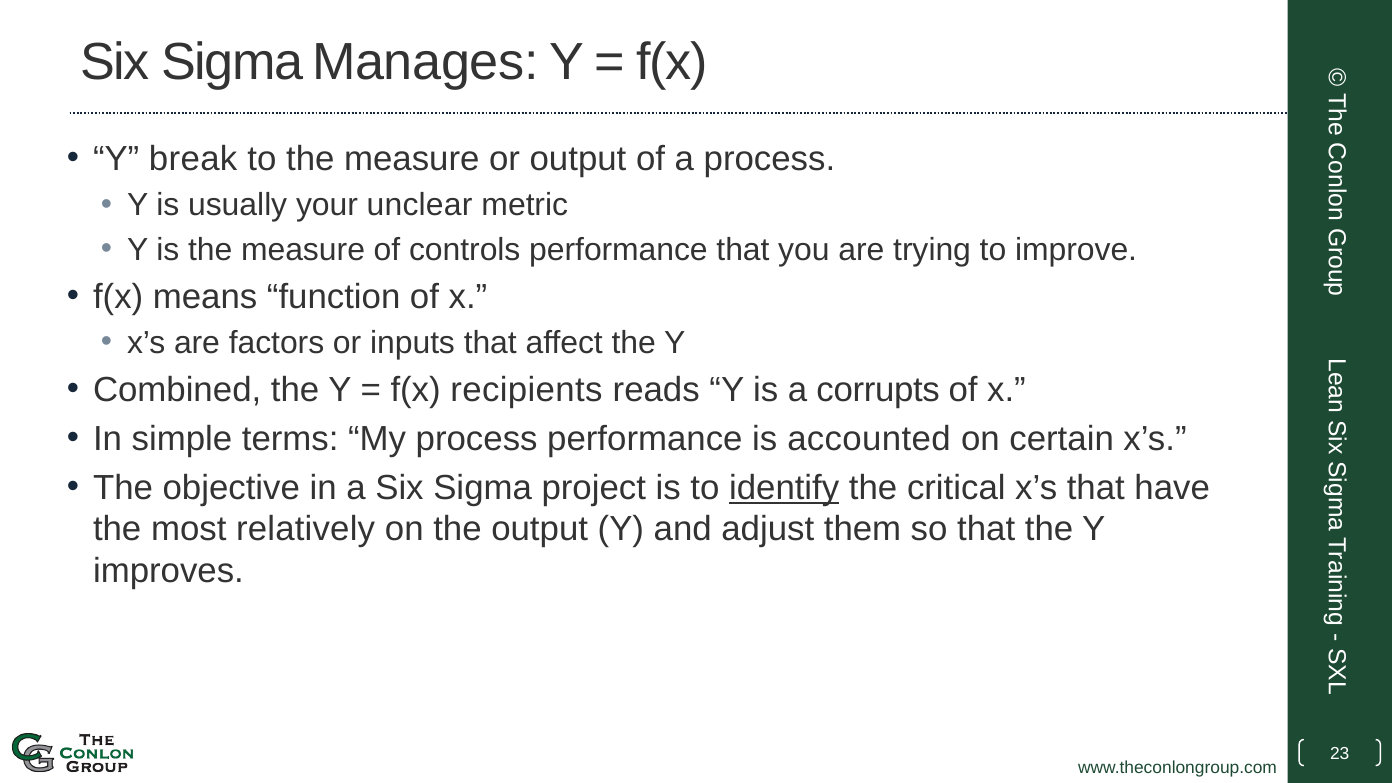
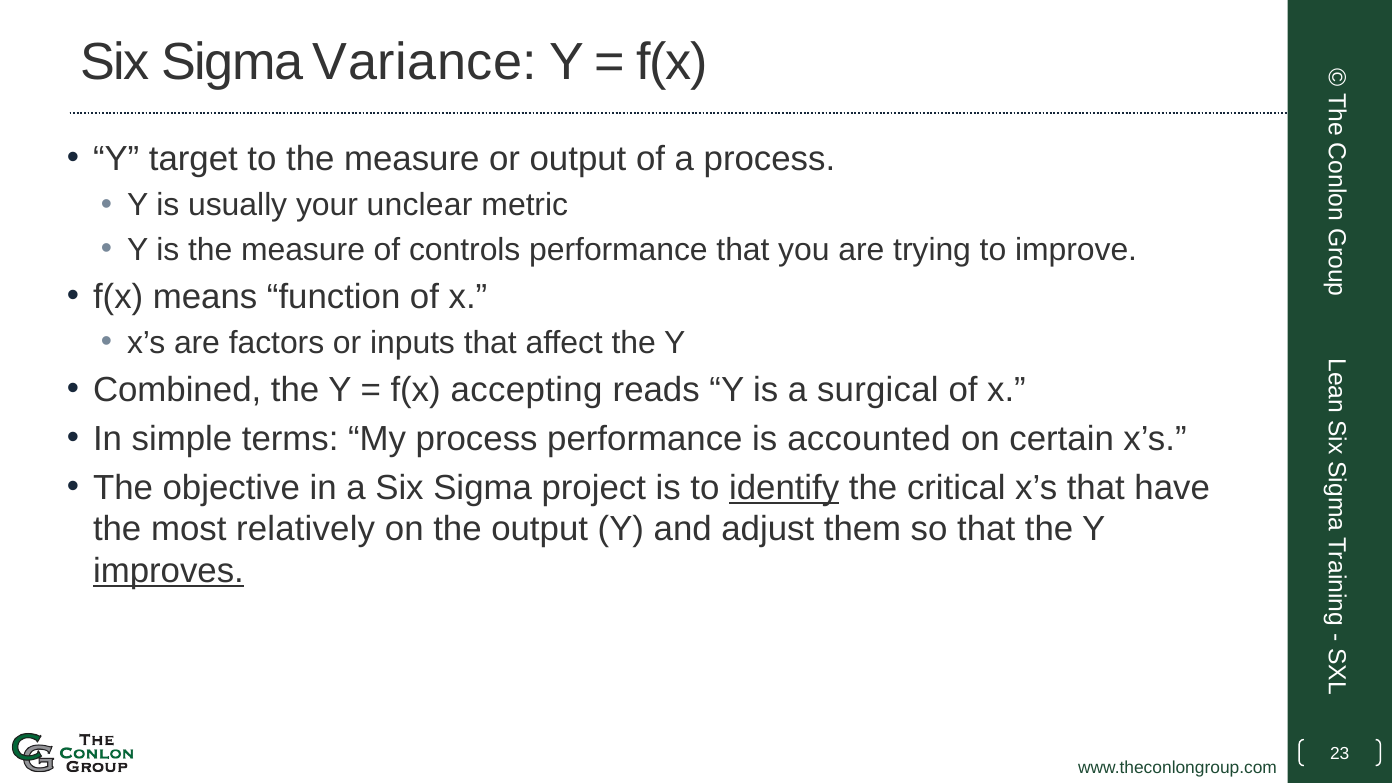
Manages: Manages -> Variance (425, 62)
break: break -> target (193, 159)
recipients: recipients -> accepting (527, 390)
corrupts: corrupts -> surgical (878, 390)
improves underline: none -> present (168, 571)
